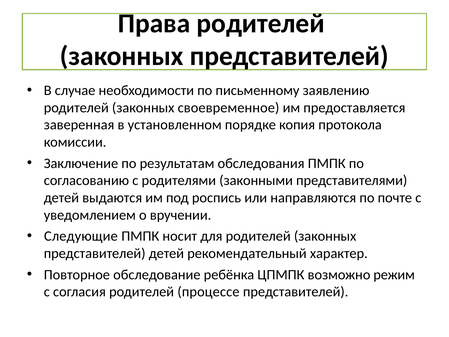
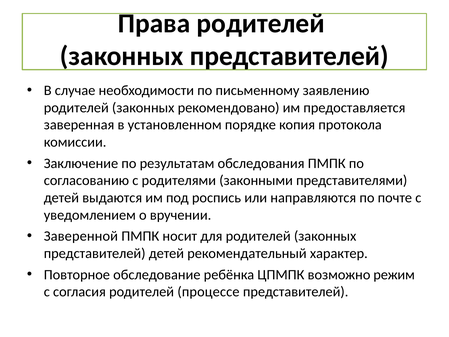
своевременное: своевременное -> рекомендовано (229, 108)
Следующие: Следующие -> Заверенной (81, 236)
